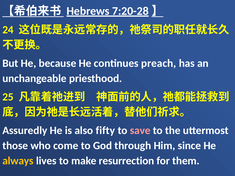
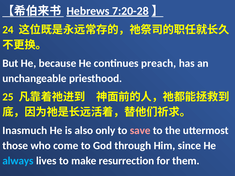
Assuredly: Assuredly -> Inasmuch (25, 131)
fifty: fifty -> only (105, 131)
always colour: yellow -> light blue (18, 161)
